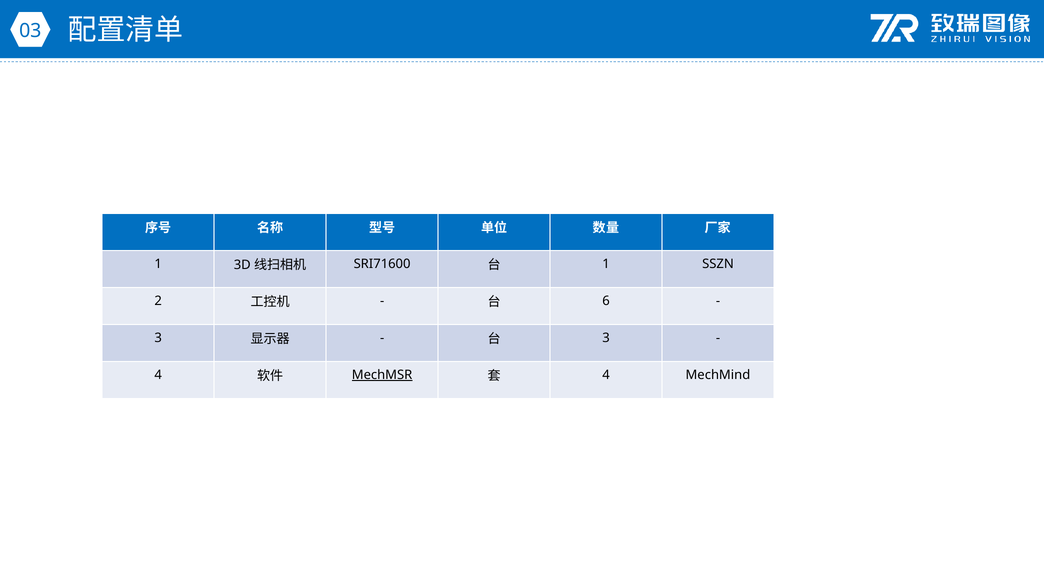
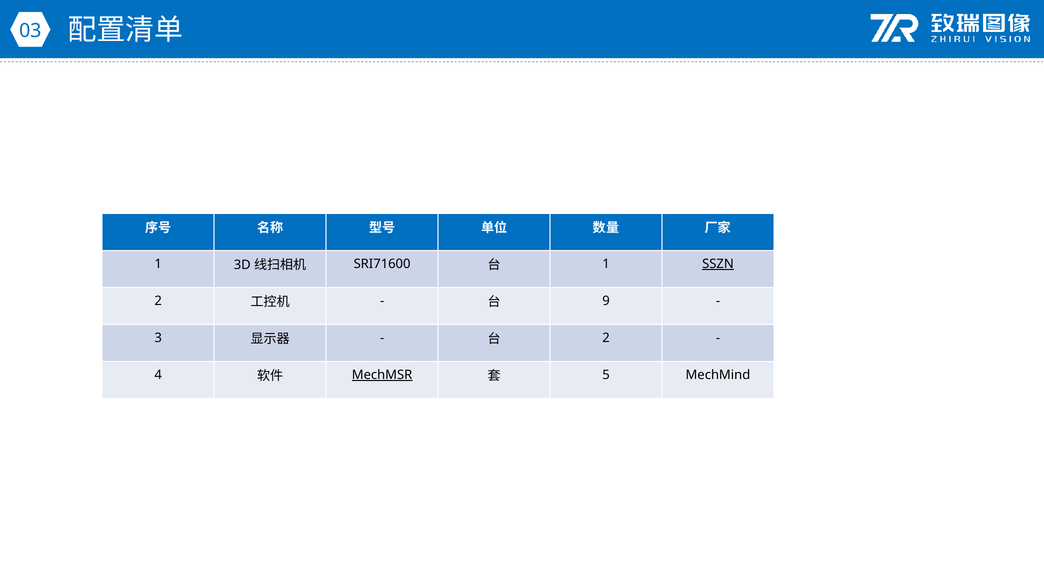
SSZN underline: none -> present (718, 264)
6: 6 -> 9 (606, 301)
3: 3 -> 2 (606, 338)
4: 4 -> 5 (606, 375)
